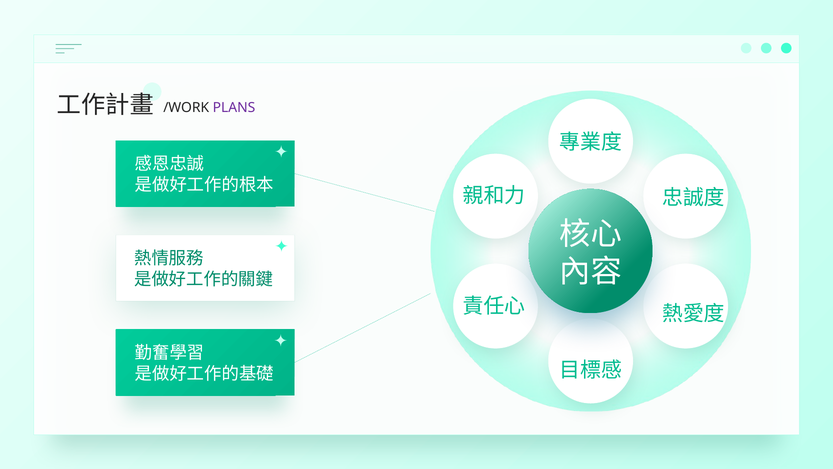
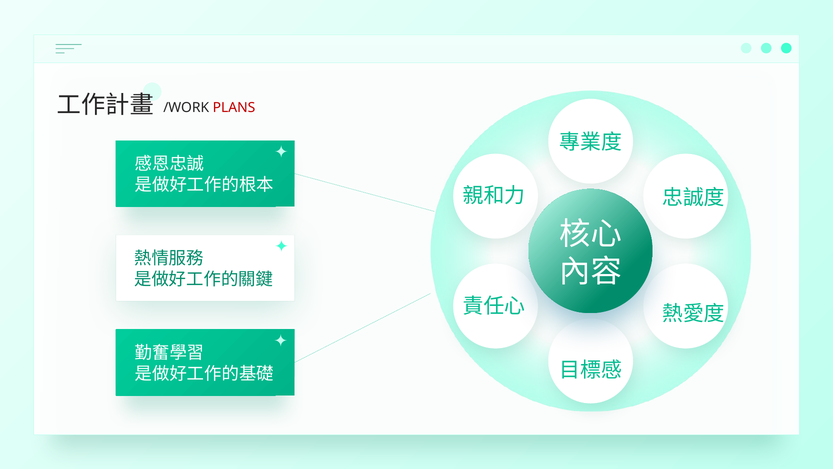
PLANS colour: purple -> red (234, 108)
